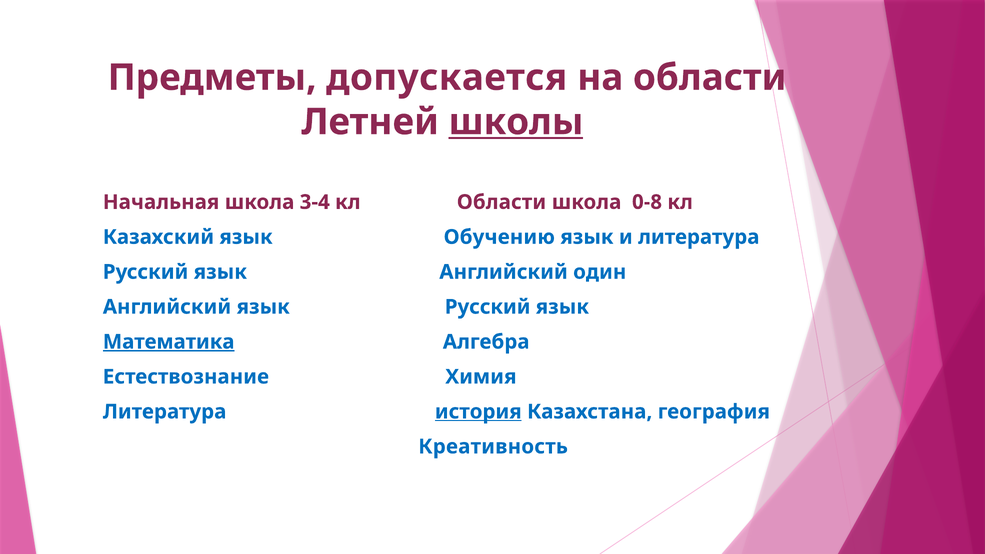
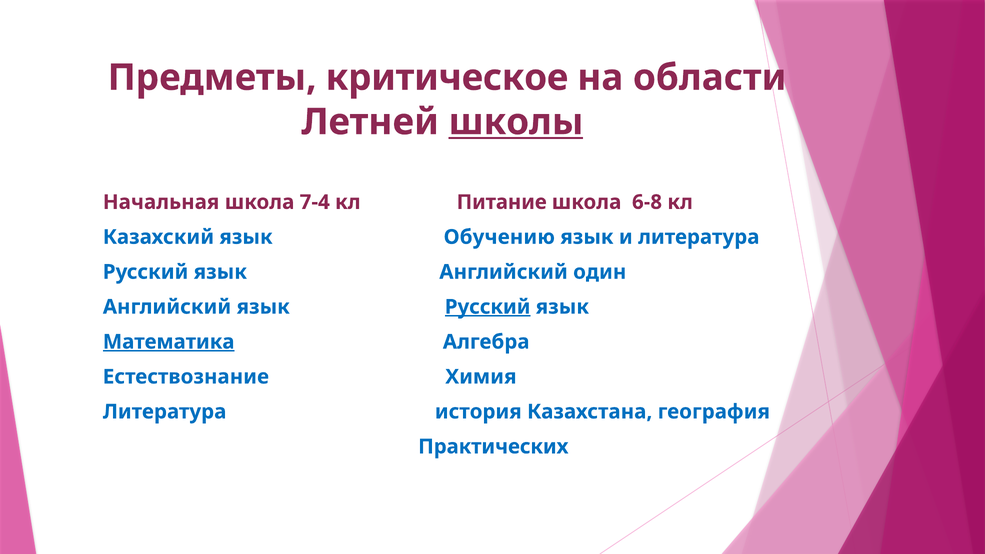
допускается: допускается -> критическое (447, 78)
3-4: 3-4 -> 7-4 (315, 202)
кл Области: Области -> Питание (502, 202)
0-8: 0-8 -> 6-8 (647, 202)
Русский underline: none -> present (488, 307)
история underline: present -> none (478, 412)
Креативность: Креативность -> Практических (493, 447)
